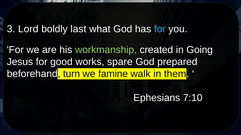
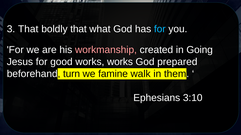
3 Lord: Lord -> That (28, 29)
boldly last: last -> that (78, 29)
workmanship colour: light green -> pink (106, 50)
works spare: spare -> works (120, 62)
7:10: 7:10 -> 3:10 (193, 98)
